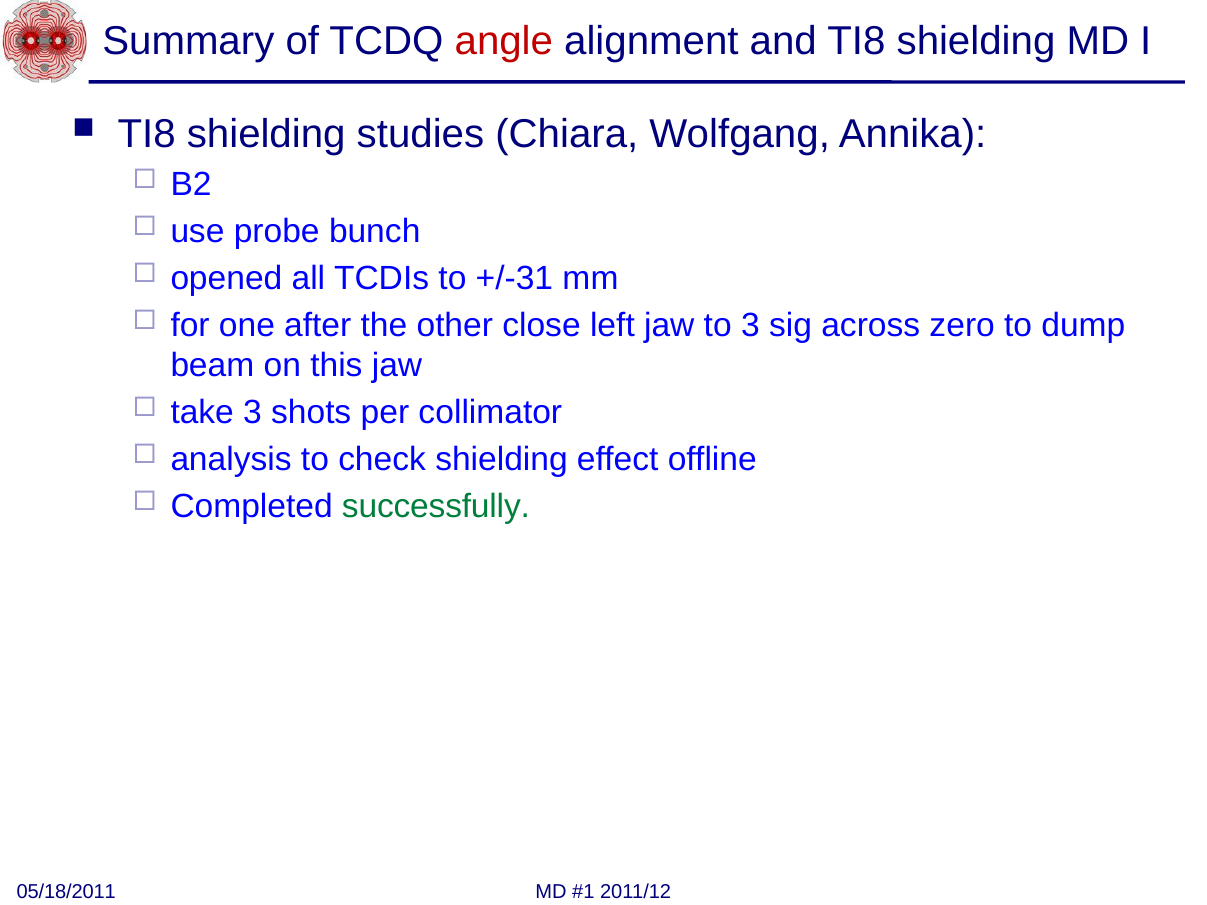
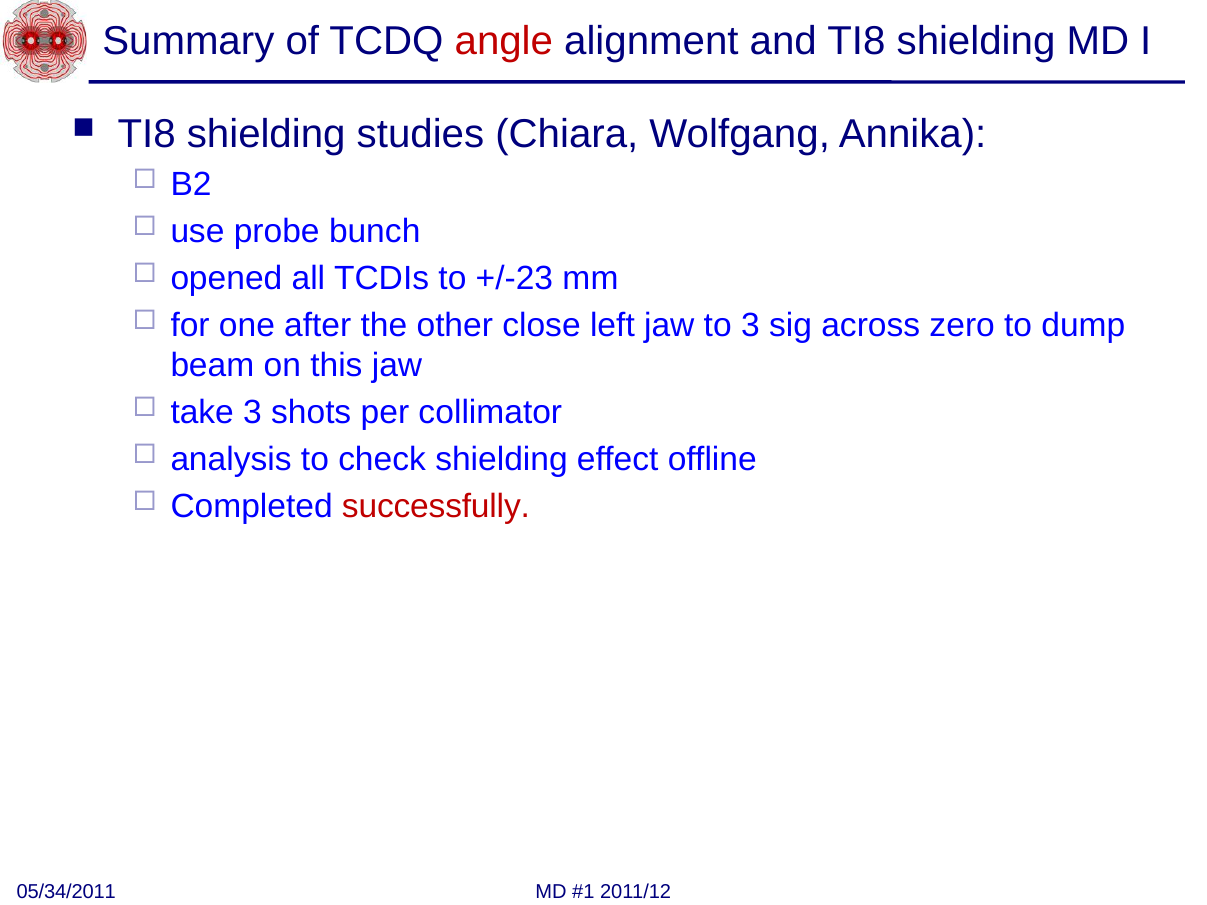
+/-31: +/-31 -> +/-23 (514, 278)
successfully colour: green -> red (436, 506)
05/18/2011: 05/18/2011 -> 05/34/2011 (66, 892)
